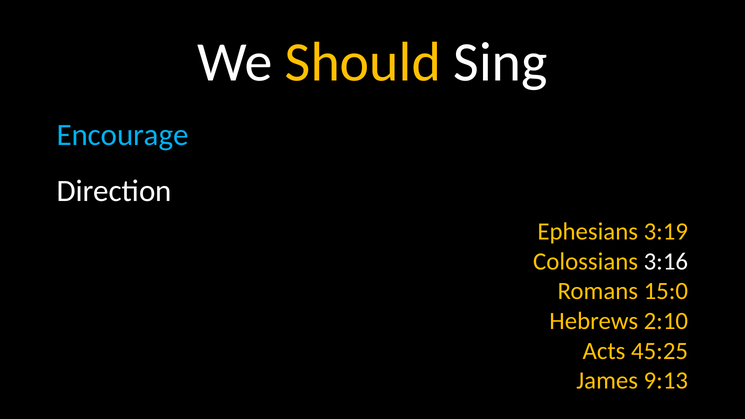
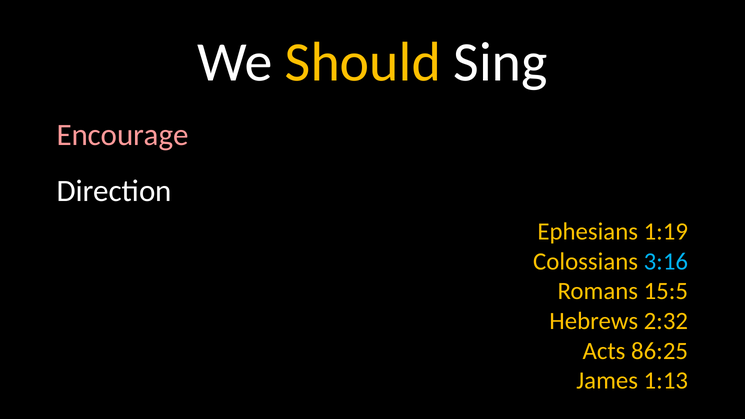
Encourage colour: light blue -> pink (123, 135)
3:19: 3:19 -> 1:19 (666, 232)
3:16 colour: white -> light blue (666, 261)
15:0: 15:0 -> 15:5 (666, 291)
2:10: 2:10 -> 2:32 (666, 321)
45:25: 45:25 -> 86:25 (660, 351)
9:13: 9:13 -> 1:13 (666, 381)
